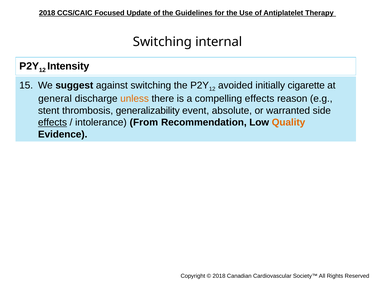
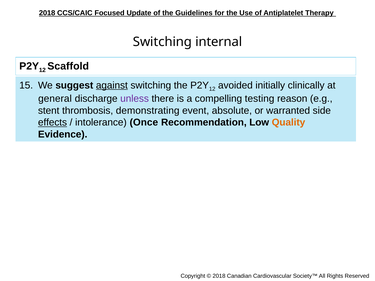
Intensity: Intensity -> Scaffold (68, 66)
against underline: none -> present (112, 85)
cigarette: cigarette -> clinically (306, 85)
unless colour: orange -> purple (135, 99)
compelling effects: effects -> testing (260, 99)
generalizability: generalizability -> demonstrating (148, 111)
From: From -> Once (144, 123)
